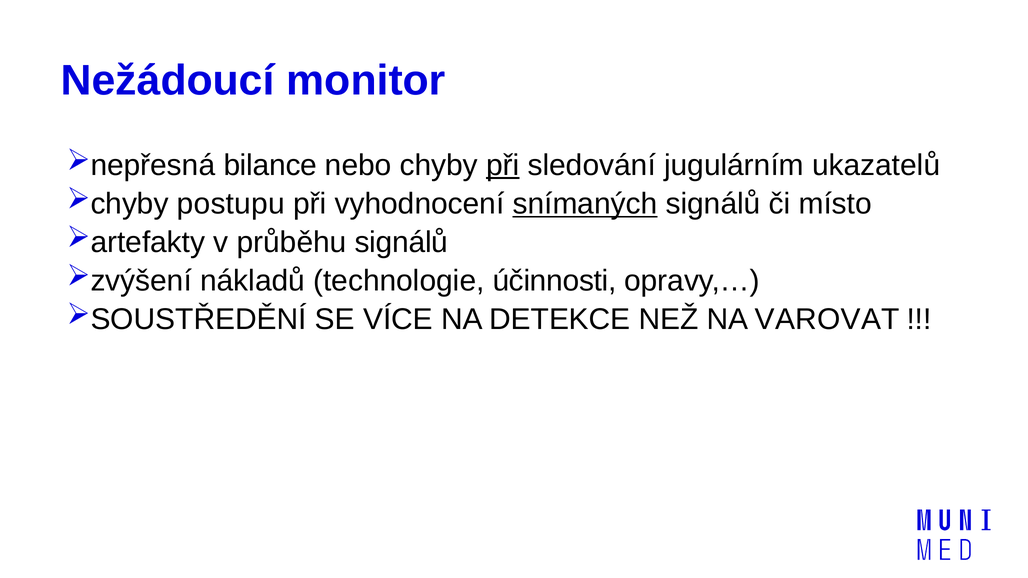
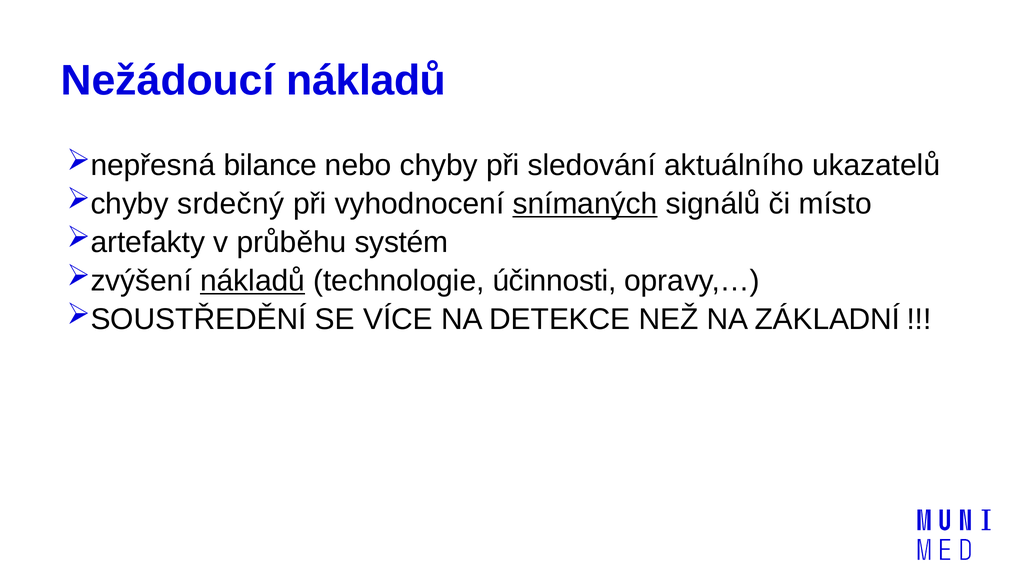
Nežádoucí monitor: monitor -> nákladů (366, 81)
při underline: present -> none (503, 165)
jugulárním: jugulárním -> aktuálního (734, 165)
postupu: postupu -> srdečný (231, 204)
průběhu signálů: signálů -> systém (401, 242)
nákladů underline: none -> present (253, 281)
VAROVAT: VAROVAT -> ZÁKLADNÍ (828, 320)
